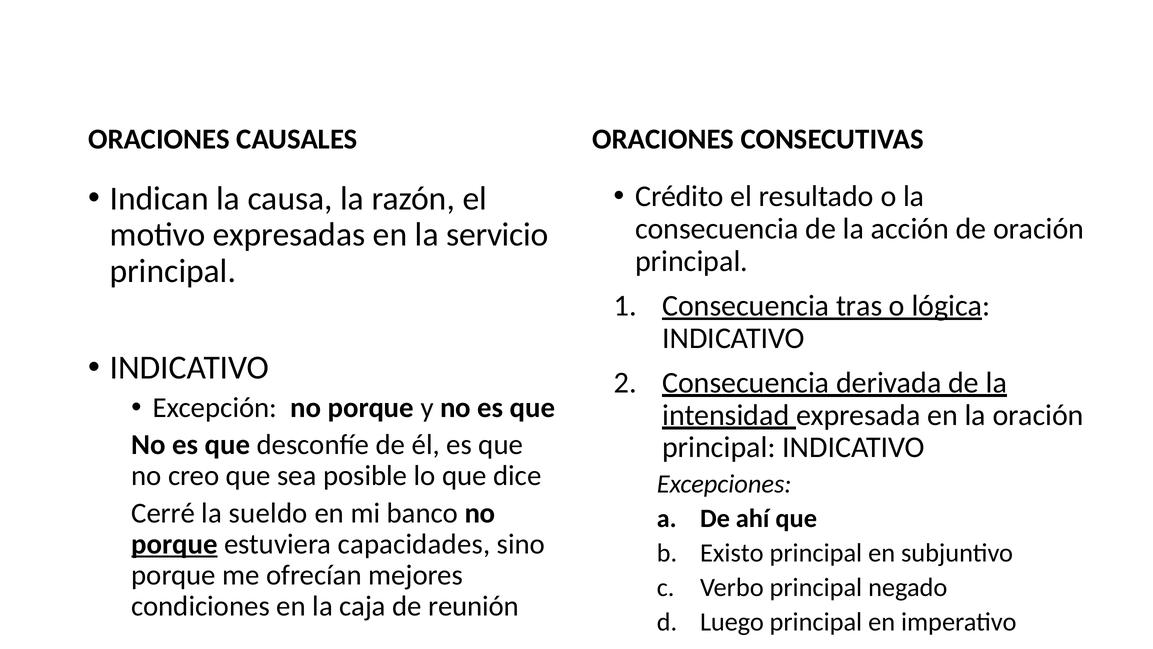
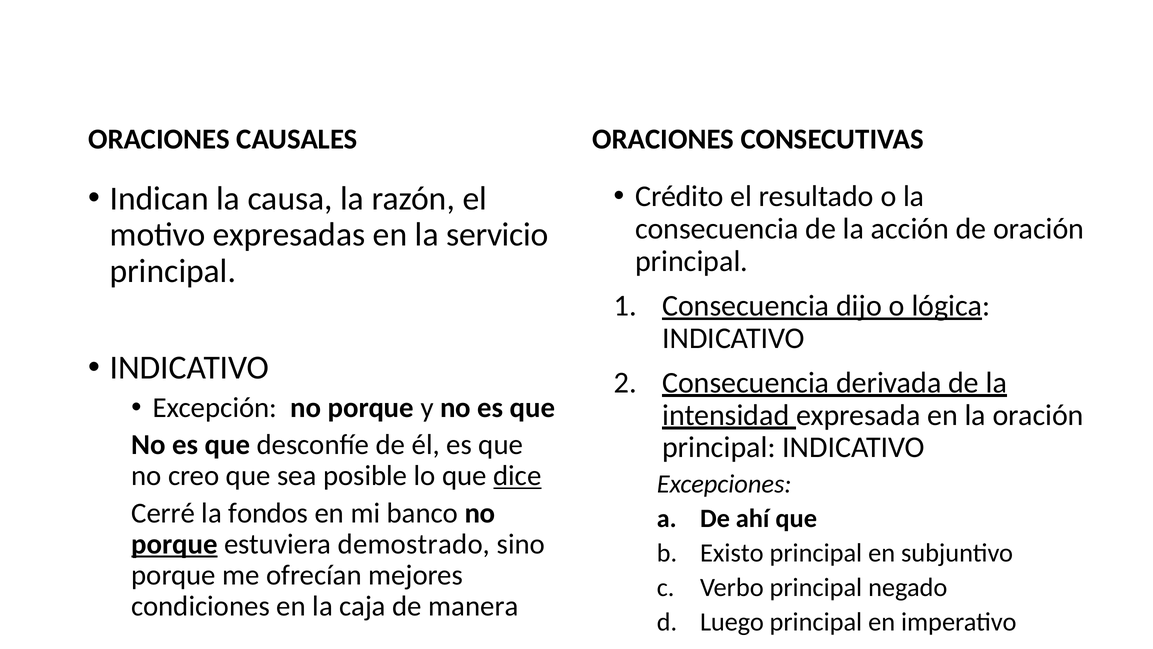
tras: tras -> dijo (859, 306)
dice underline: none -> present (517, 476)
sueldo: sueldo -> fondos (268, 513)
capacidades: capacidades -> demostrado (414, 544)
reunión: reunión -> manera (473, 606)
